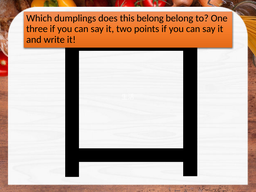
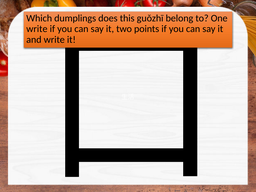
this belong: belong -> guǒzhī (150, 18)
three: three -> write (37, 29)
